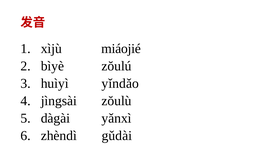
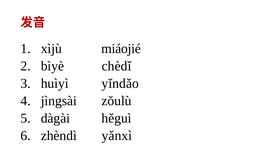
zŏulú: zŏulú -> chèdǐ (116, 66)
yǎnxì: yǎnxì -> hěguì (117, 118)
gǔdài: gǔdài -> yǎnxì (117, 136)
